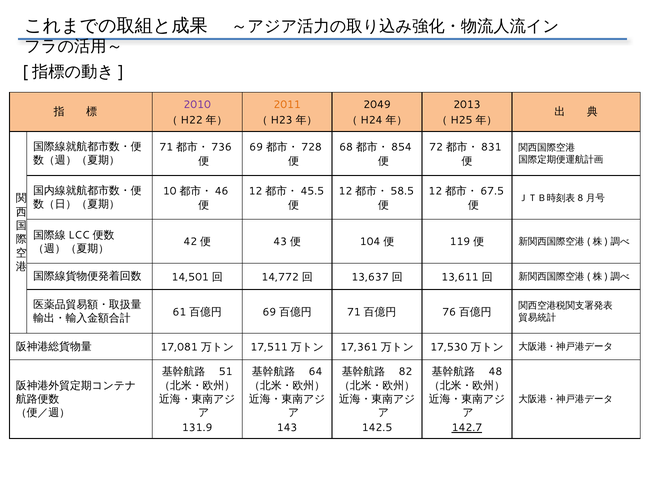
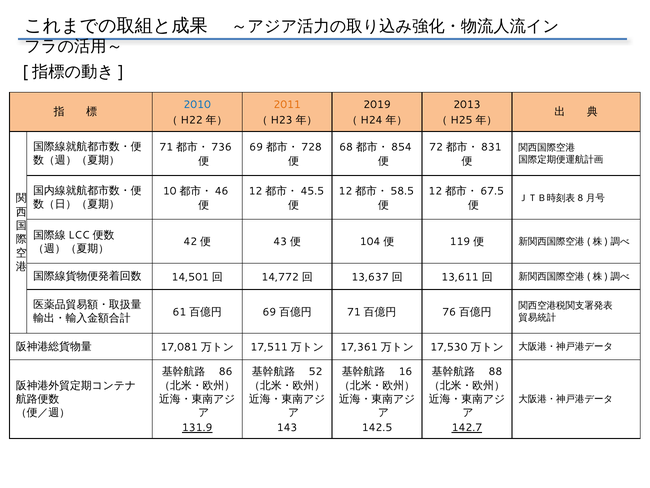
2010 colour: purple -> blue (197, 105)
2049: 2049 -> 2019 (377, 105)
51: 51 -> 86 (226, 371)
64: 64 -> 52 (316, 371)
82: 82 -> 16 (406, 371)
48: 48 -> 88 (495, 371)
131.9 underline: none -> present (197, 427)
